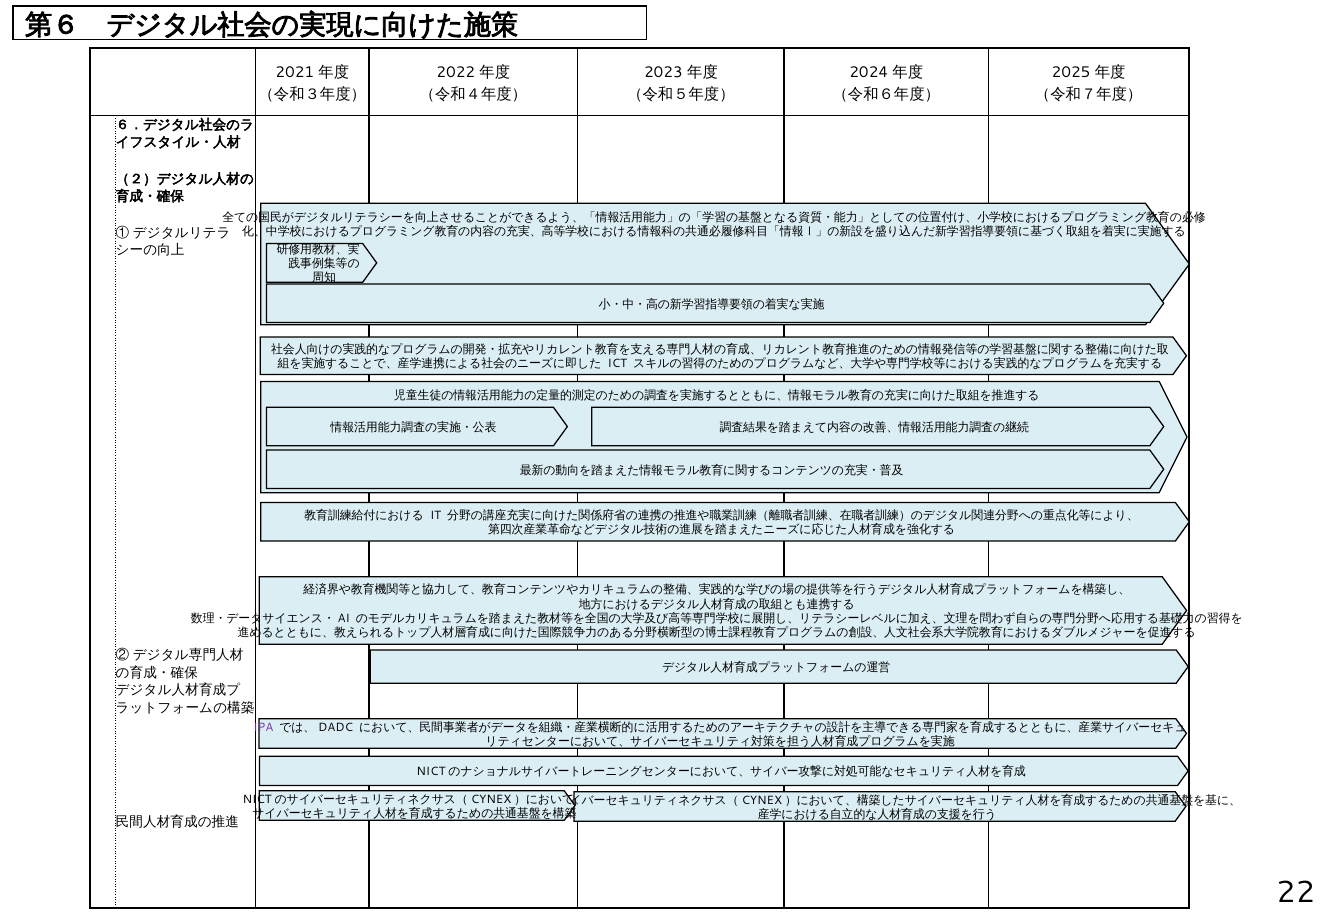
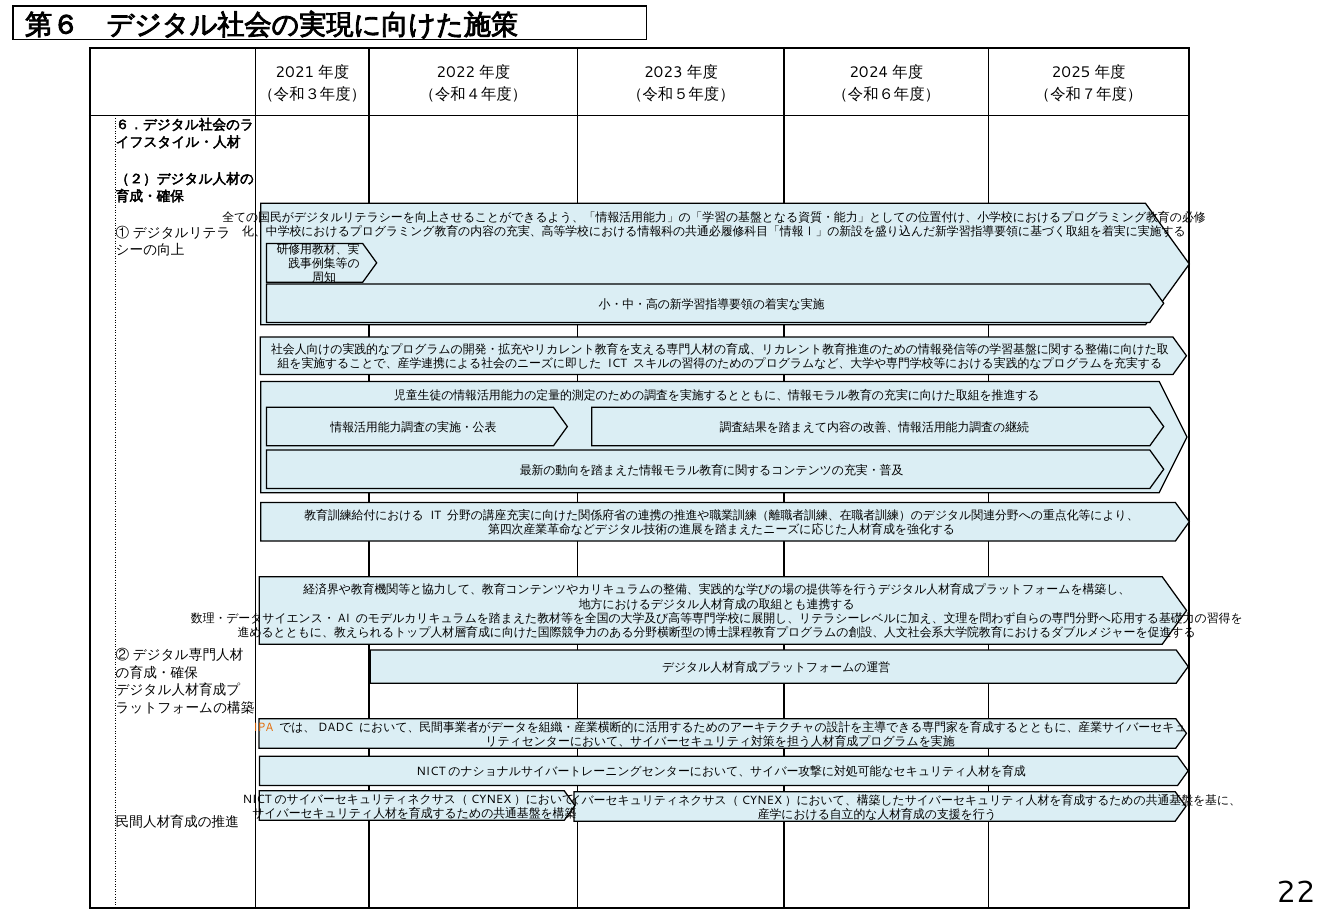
IPA colour: purple -> orange (263, 727)
